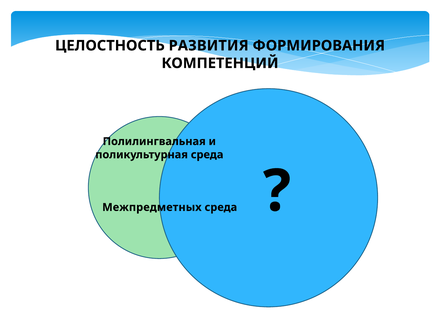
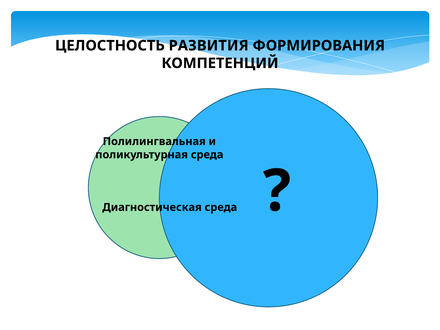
Межпредметных: Межпредметных -> Диагностическая (152, 207)
